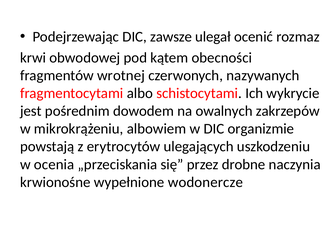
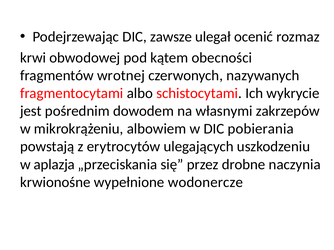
owalnych: owalnych -> własnymi (224, 111)
organizmie: organizmie -> pobierania (261, 129)
ocenia: ocenia -> aplazja (54, 165)
